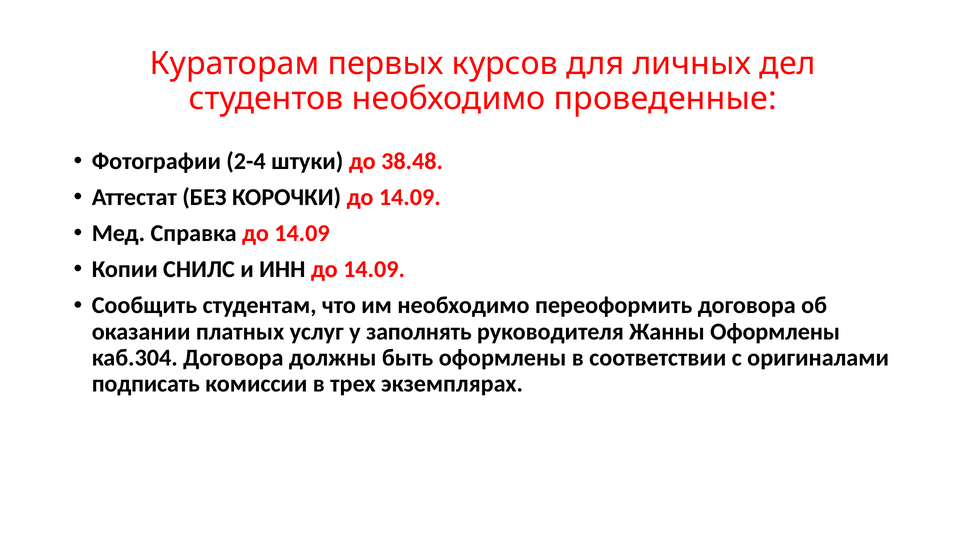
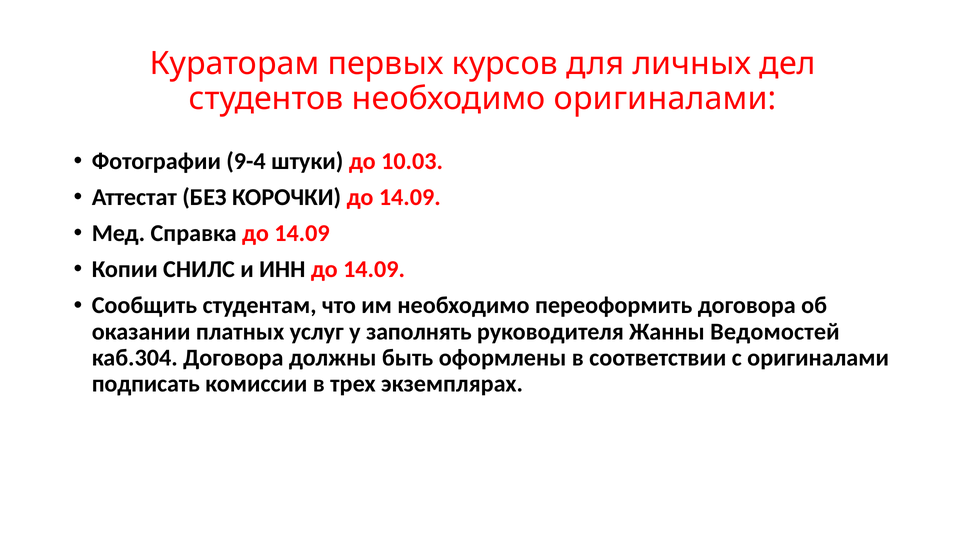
необходимо проведенные: проведенные -> оригиналами (665, 99)
2-4: 2-4 -> 9-4 (246, 161)
38.48: 38.48 -> 10.03 (412, 161)
Жанны Оформлены: Оформлены -> Ведомостей (775, 332)
